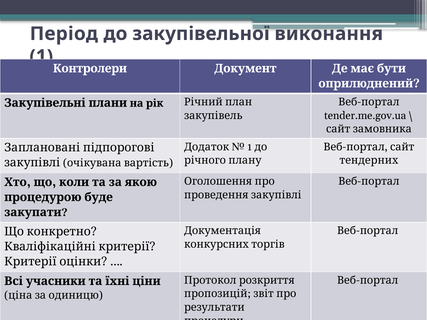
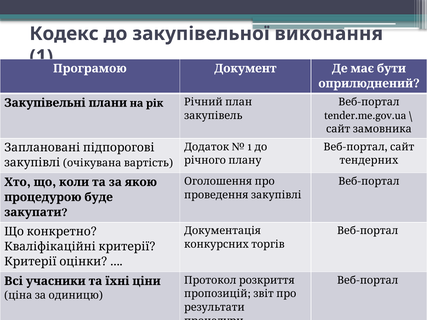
Період: Період -> Кодекс (64, 34)
Контролери: Контролери -> Програмою (90, 68)
